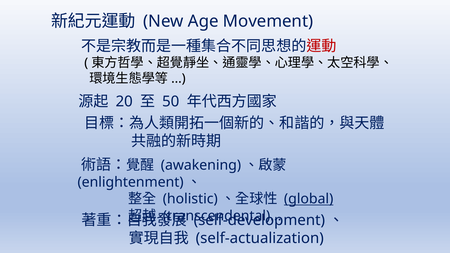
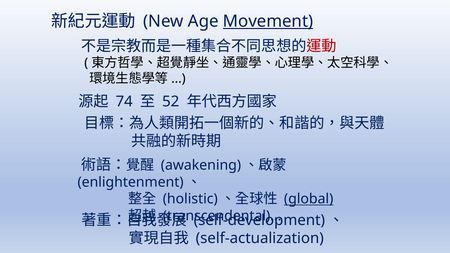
Movement underline: none -> present (268, 21)
20: 20 -> 74 (124, 102)
50: 50 -> 52 (171, 102)
